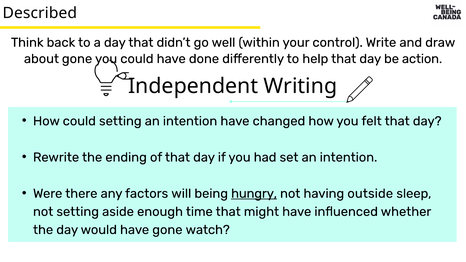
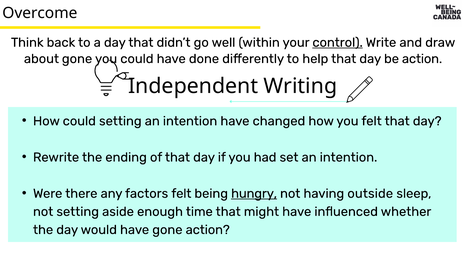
Described: Described -> Overcome (40, 13)
control underline: none -> present (338, 43)
factors will: will -> felt (181, 194)
gone watch: watch -> action (208, 230)
